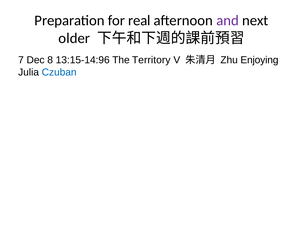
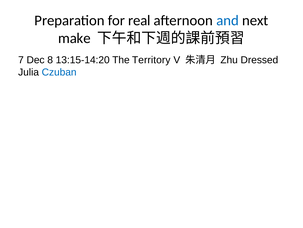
and colour: purple -> blue (228, 20)
older: older -> make (74, 38)
13:15-14:96: 13:15-14:96 -> 13:15-14:20 (83, 60)
Enjoying: Enjoying -> Dressed (259, 60)
